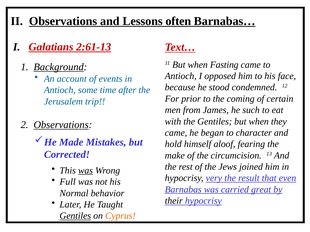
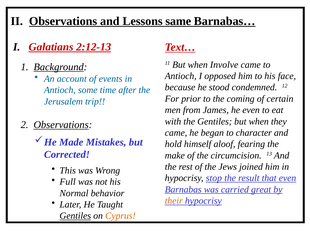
often: often -> same (178, 21)
2:61-13: 2:61-13 -> 2:12-13 (94, 47)
Fasting: Fasting -> Involve (224, 65)
he such: such -> even (251, 110)
was underline: present -> none (86, 171)
very: very -> stop (214, 178)
their colour: black -> orange (174, 201)
